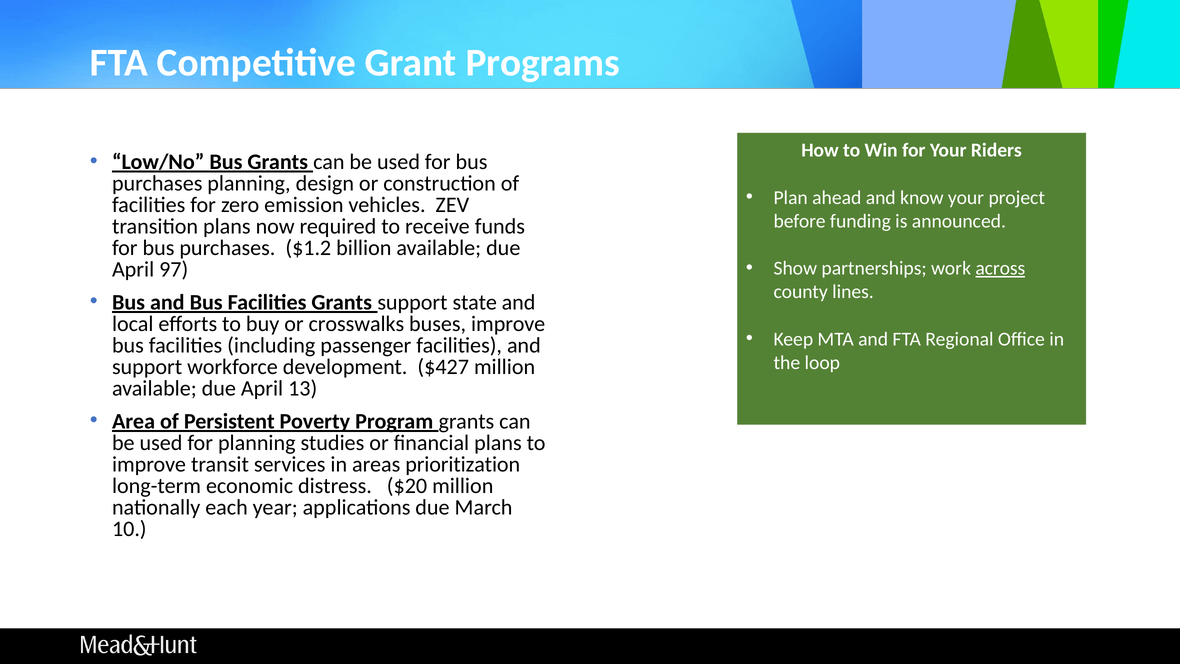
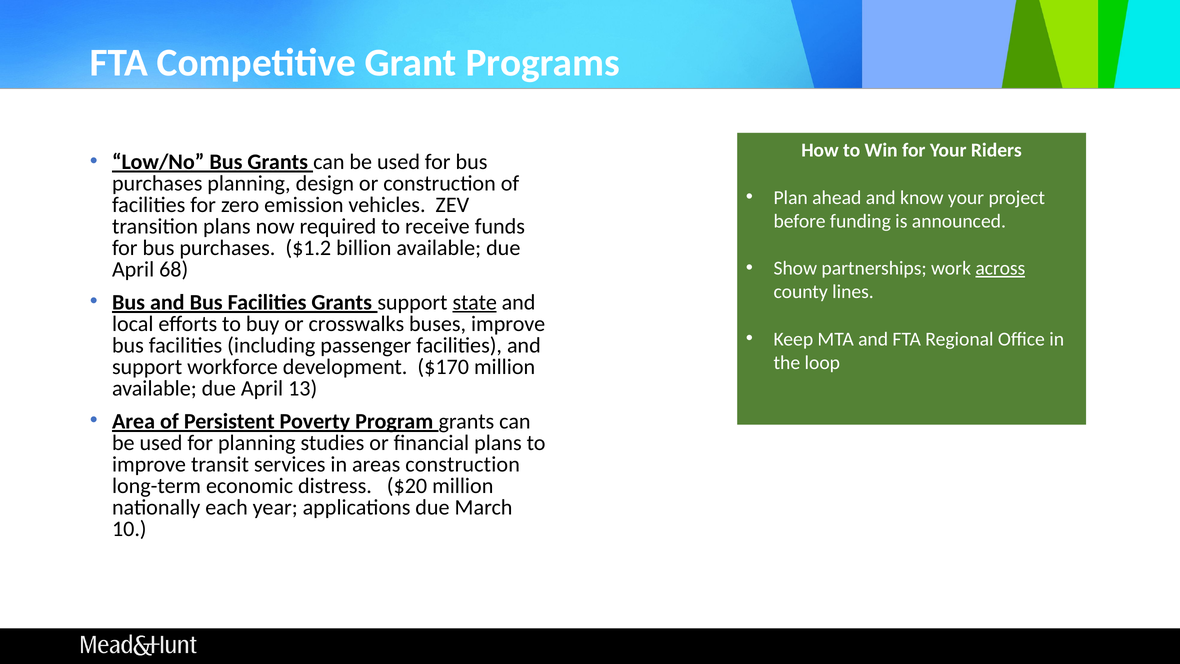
97: 97 -> 68 (174, 269)
state underline: none -> present (475, 302)
$427: $427 -> $170 (443, 367)
areas prioritization: prioritization -> construction (463, 464)
